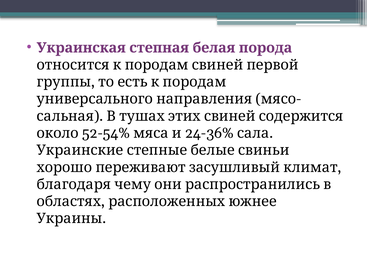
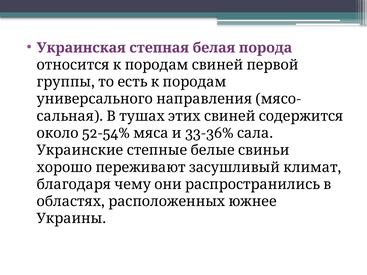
24-36%: 24-36% -> 33-36% (209, 133)
